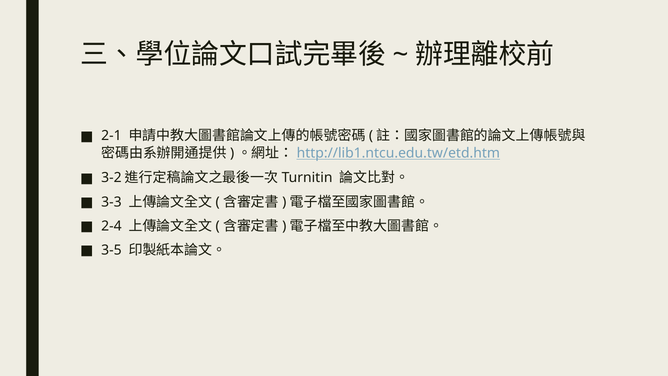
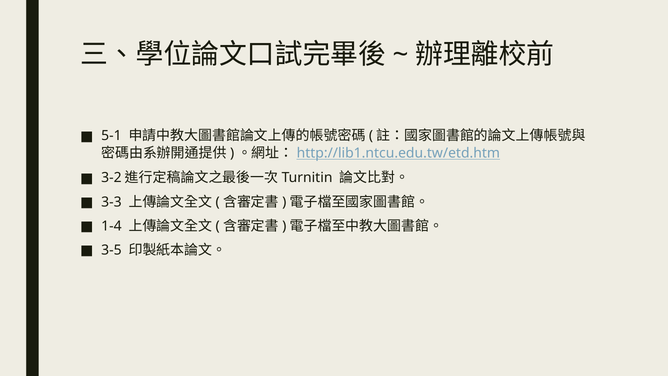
2-1: 2-1 -> 5-1 (111, 136)
2-4: 2-4 -> 1-4 (111, 226)
